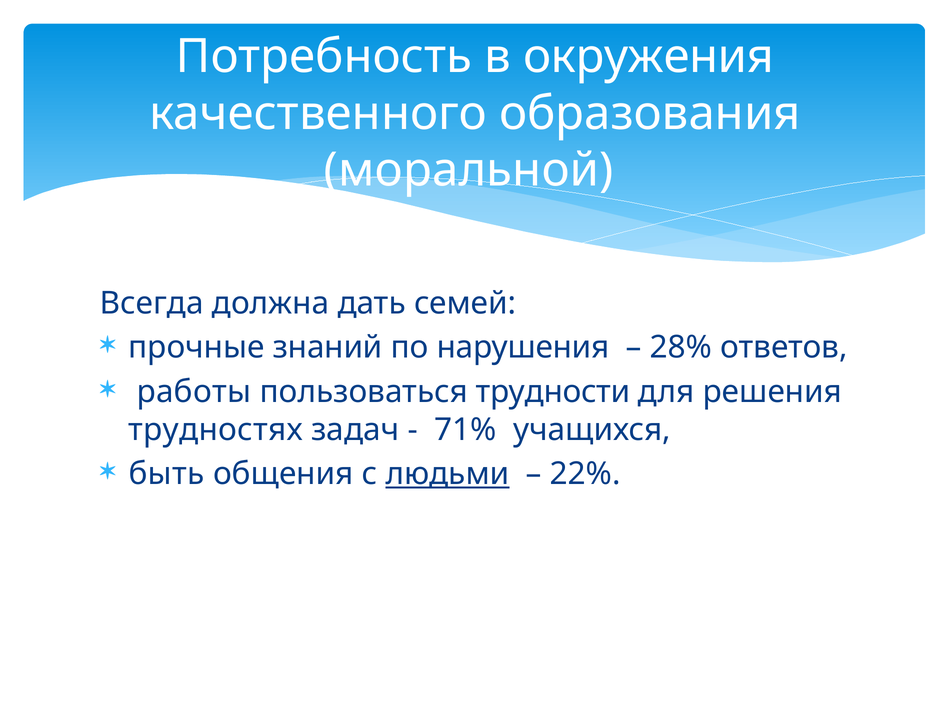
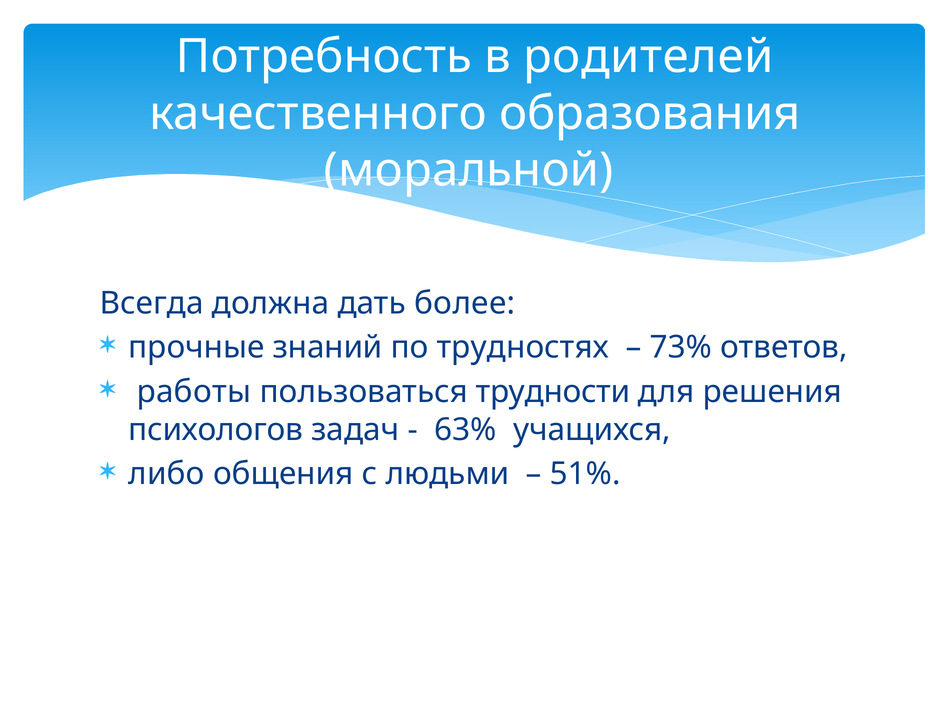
окружения: окружения -> родителей (648, 57)
семей: семей -> более (465, 303)
нарушения: нарушения -> трудностях (523, 348)
28%: 28% -> 73% (681, 348)
трудностях: трудностях -> психологов (216, 430)
71%: 71% -> 63% (465, 430)
быть: быть -> либо (166, 474)
людьми underline: present -> none (448, 474)
22%: 22% -> 51% (585, 474)
